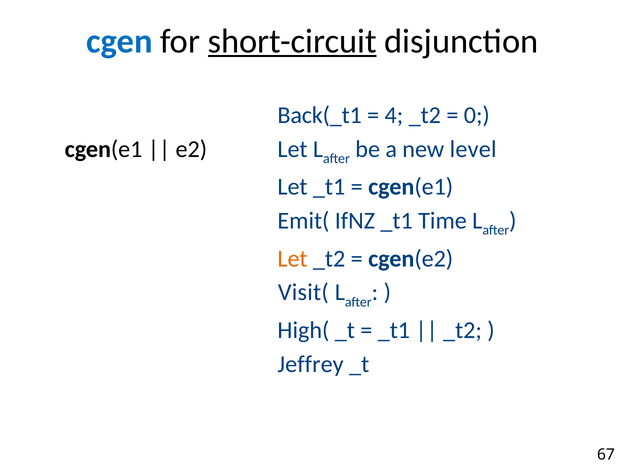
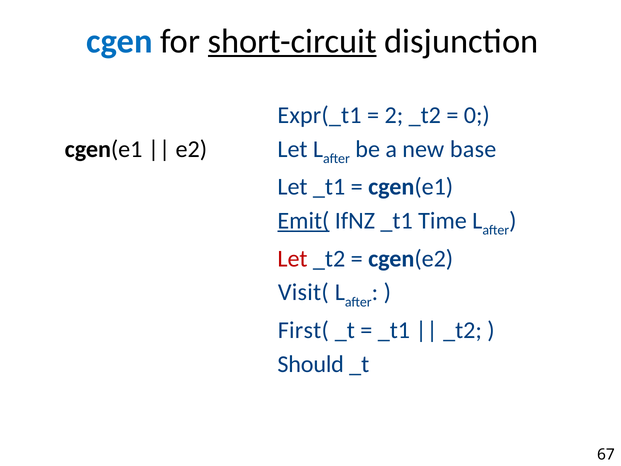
Back(_t1: Back(_t1 -> Expr(_t1 (319, 115)
4: 4 -> 2 (394, 115)
level: level -> base (473, 149)
Emit( underline: none -> present (303, 221)
Let colour: orange -> red (293, 258)
High(: High( -> First( (303, 330)
Jeffrey: Jeffrey -> Should (311, 364)
